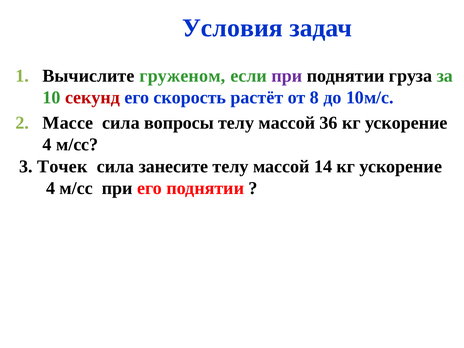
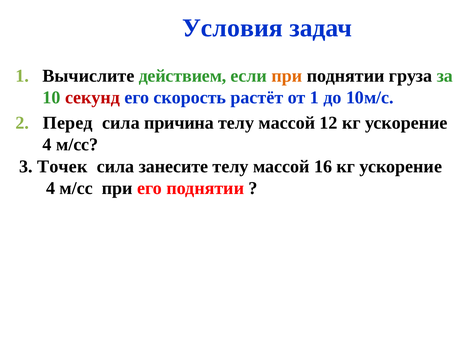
груженом: груженом -> действием (183, 76)
при colour: purple -> orange (287, 76)
от 8: 8 -> 1 (314, 98)
Массе: Массе -> Перед (68, 123)
вопросы: вопросы -> причина (179, 123)
36: 36 -> 12 (329, 123)
14: 14 -> 16 (323, 167)
